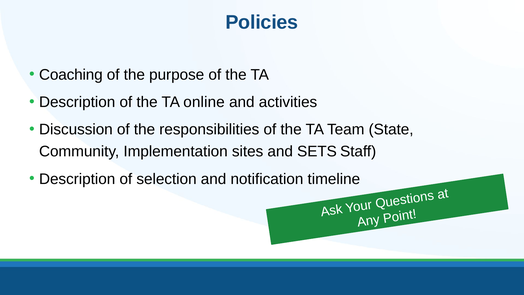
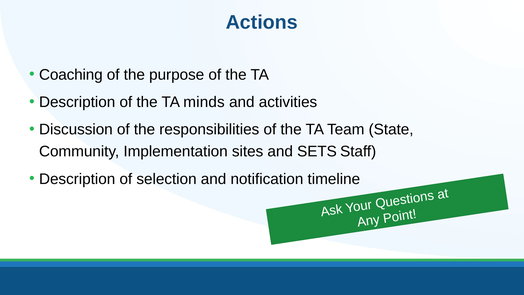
Policies: Policies -> Actions (262, 22)
online: online -> minds (204, 102)
